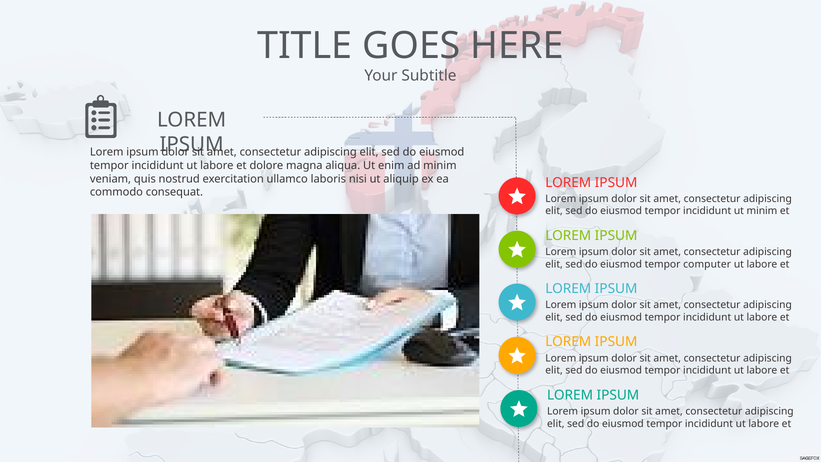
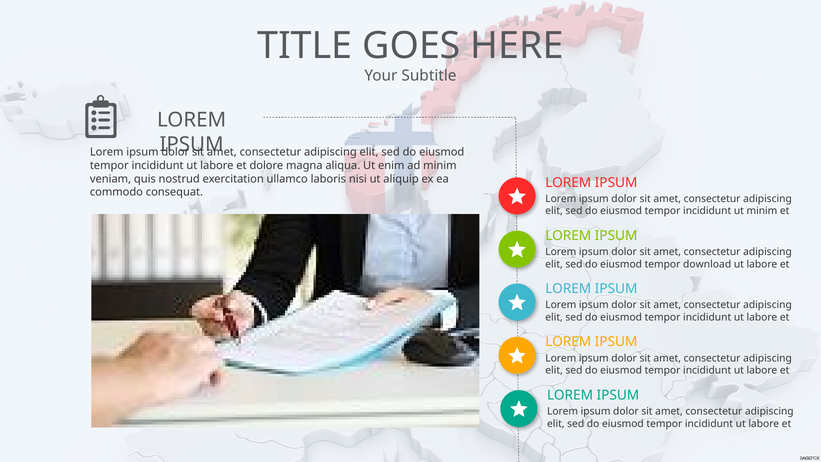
computer: computer -> download (707, 264)
